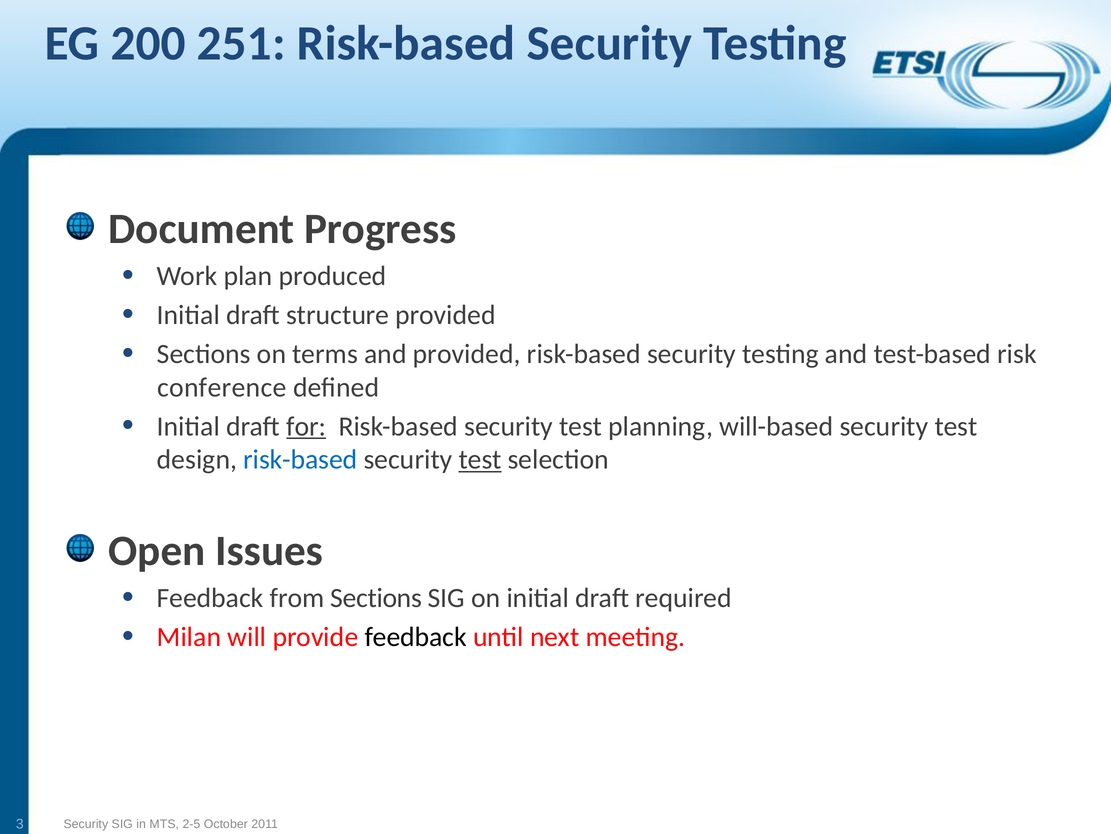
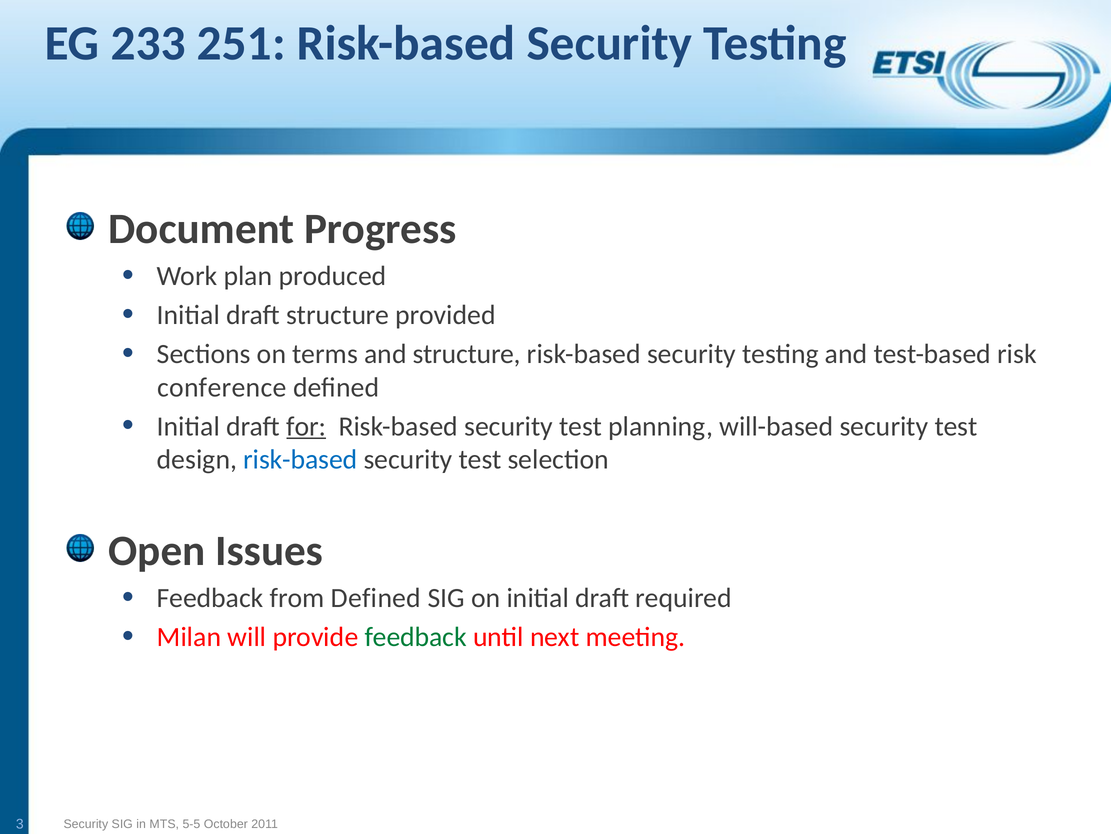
200: 200 -> 233 (148, 43)
and provided: provided -> structure (467, 354)
test underline: present -> none (480, 459)
from Sections: Sections -> Defined (376, 598)
feedback colour: black -> green (416, 637)
2-5: 2-5 -> 5-5 (191, 823)
